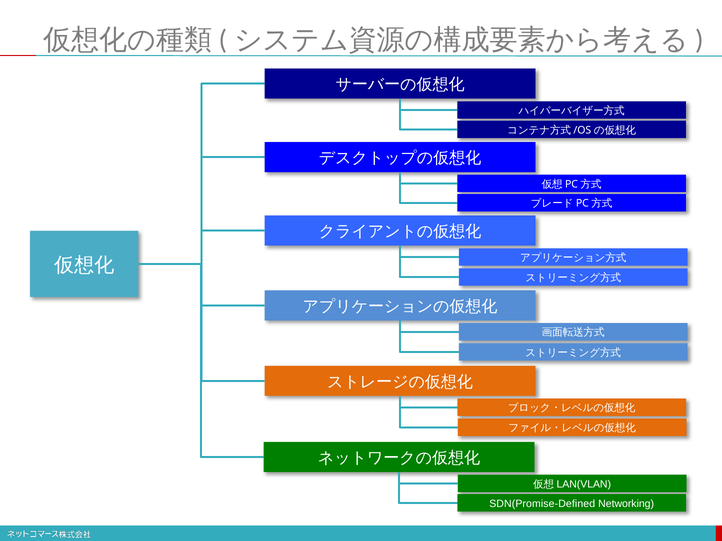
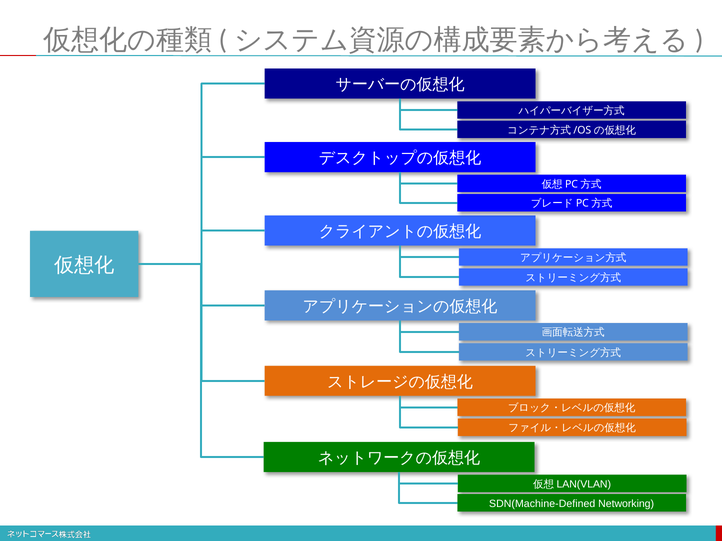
SDN(Promise-Defined: SDN(Promise-Defined -> SDN(Machine-Defined (542, 504)
